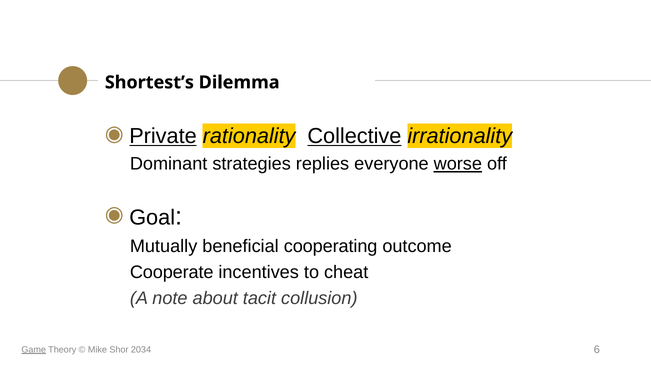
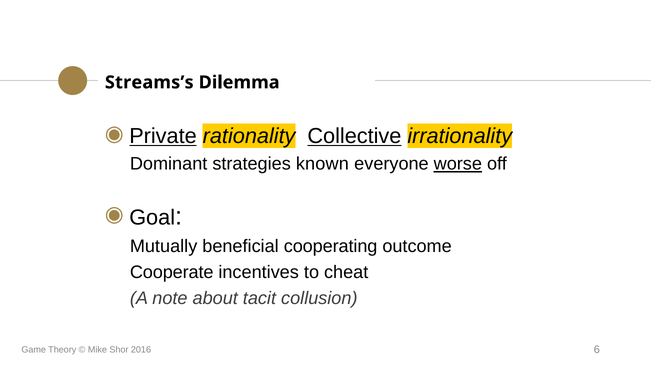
Shortest’s: Shortest’s -> Streams’s (149, 82)
replies: replies -> known (322, 164)
Game underline: present -> none (34, 350)
2034: 2034 -> 2016 (141, 350)
